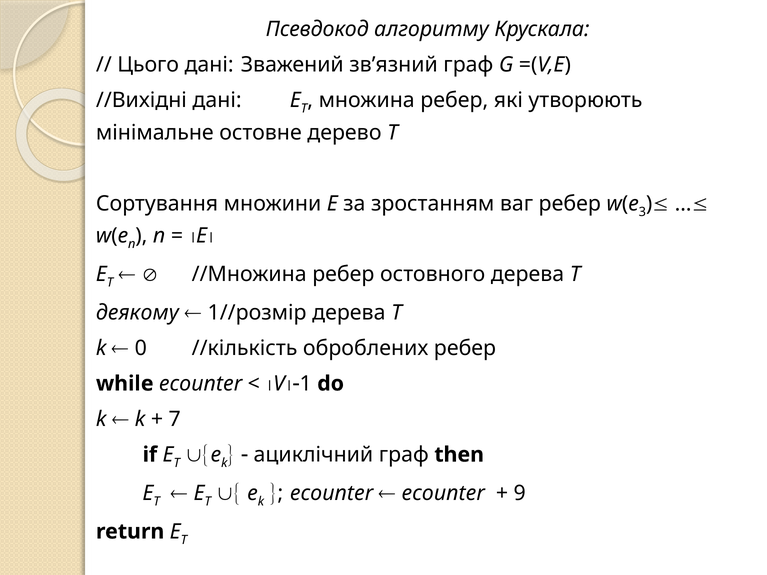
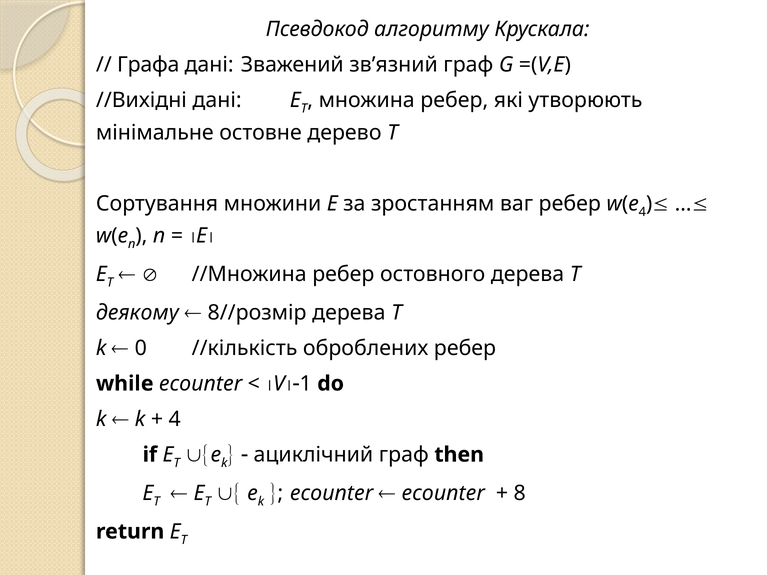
Цього: Цього -> Графа (148, 65)
3: 3 -> 4 (642, 212)
1//розмір: 1//розмір -> 8//розмір (257, 313)
7: 7 -> 4 (175, 419)
9: 9 -> 8 (520, 493)
